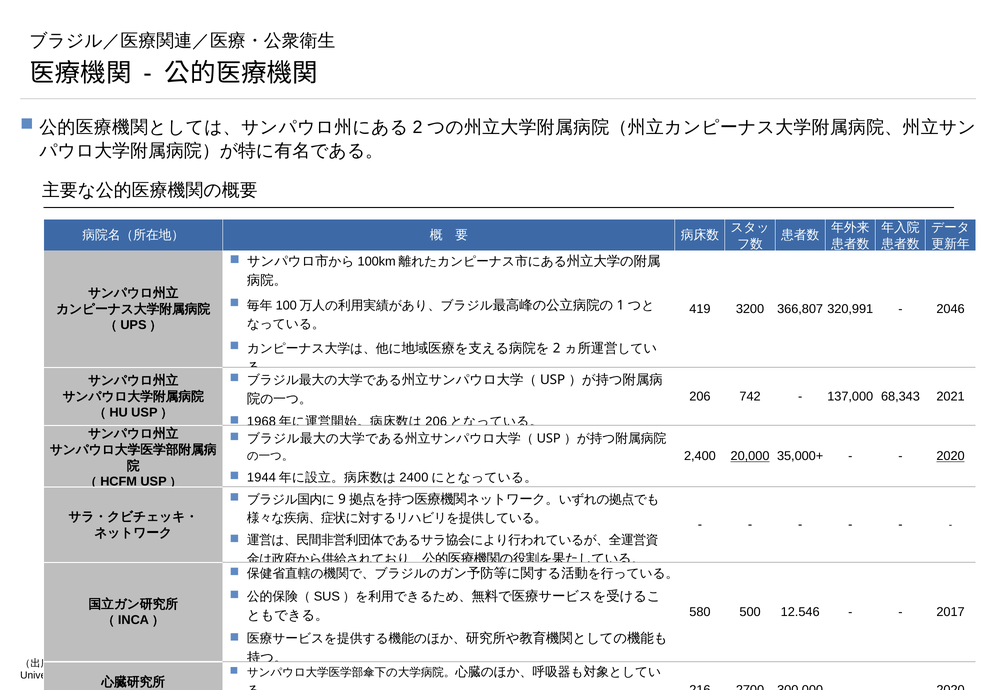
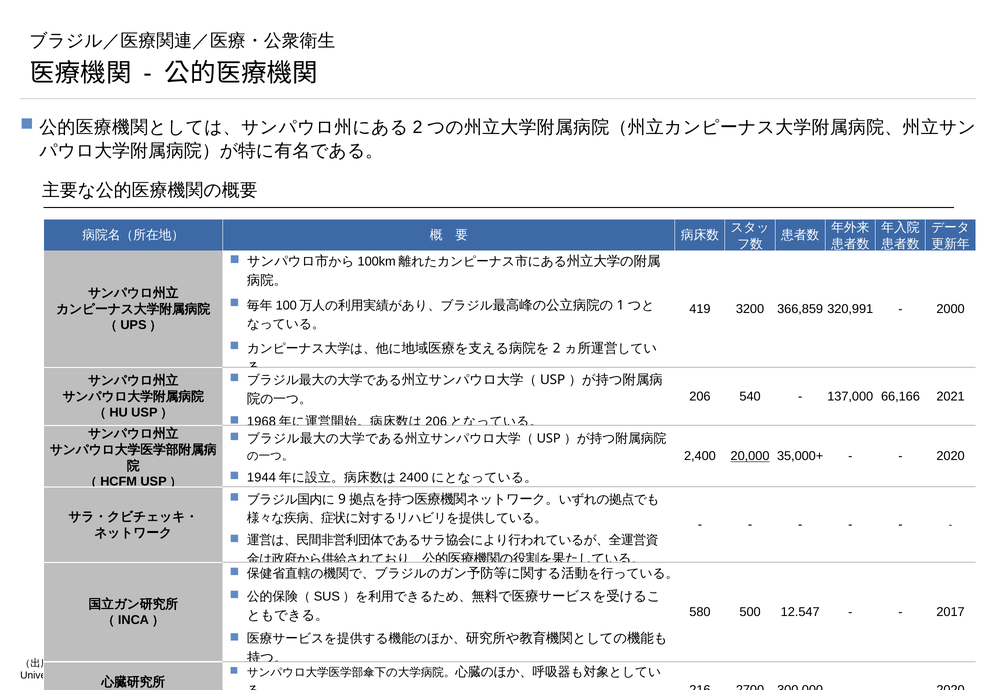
366,807: 366,807 -> 366,859 (800, 309)
2046: 2046 -> 2000 (951, 309)
742: 742 -> 540 (750, 396)
68,343: 68,343 -> 66,166 (900, 396)
2020 underline: present -> none (951, 456)
12.546: 12.546 -> 12.547 (800, 612)
